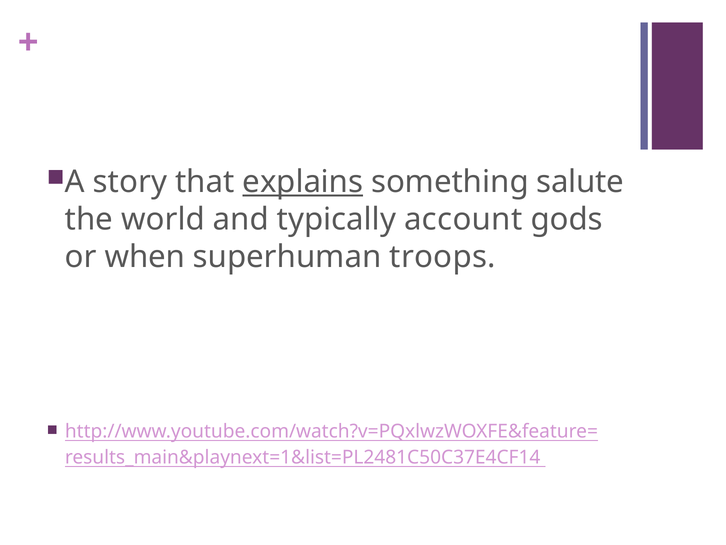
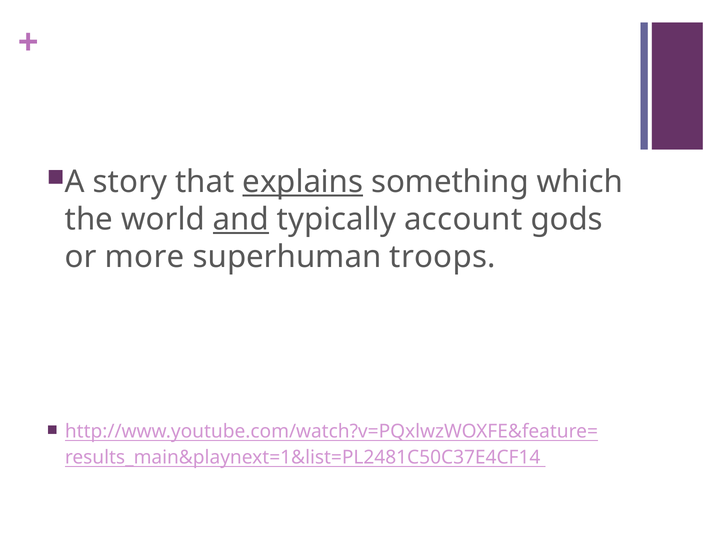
salute: salute -> which (580, 182)
and underline: none -> present (241, 219)
when: when -> more (145, 257)
